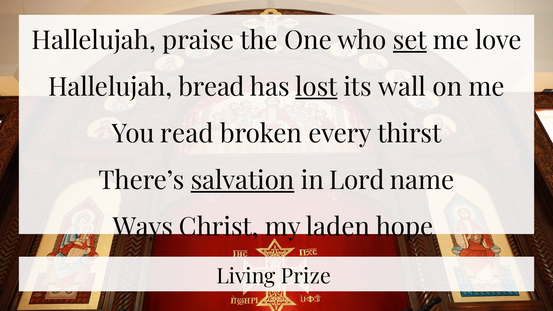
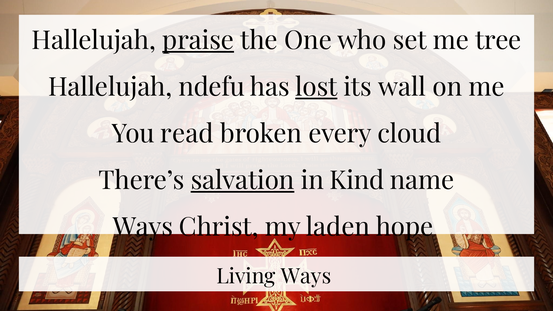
praise underline: none -> present (198, 41)
set underline: present -> none (410, 41)
love: love -> tree (498, 41)
bread: bread -> ndefu (212, 87)
thirst: thirst -> cloud (409, 134)
Lord: Lord -> Kind (357, 181)
Living Prize: Prize -> Ways (306, 277)
